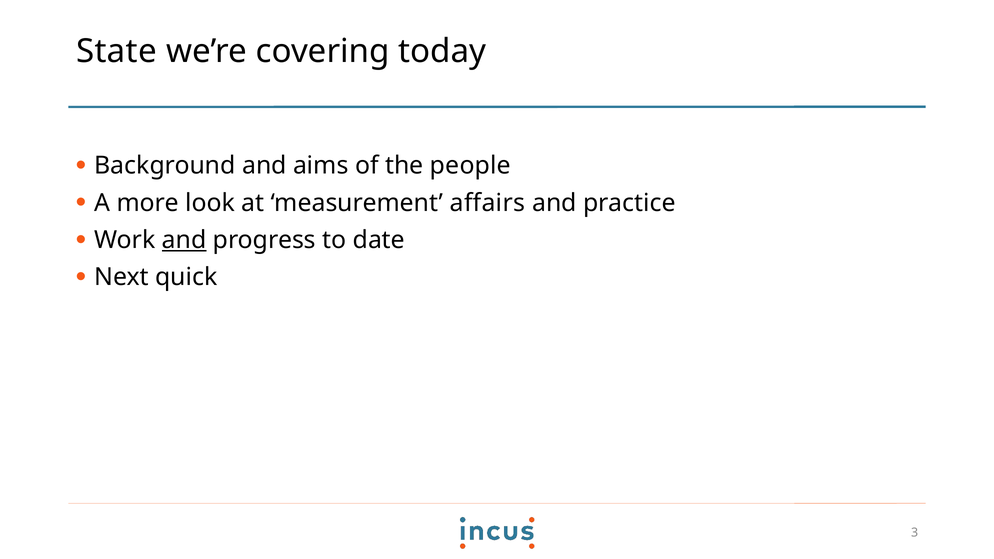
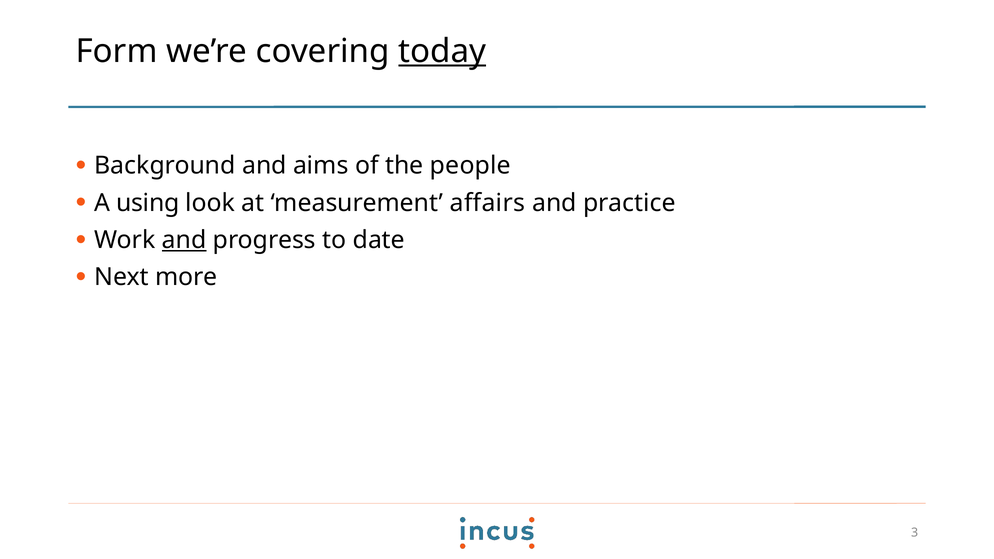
State: State -> Form (117, 51)
today underline: none -> present (442, 51)
more: more -> using (148, 203)
quick: quick -> more (186, 277)
